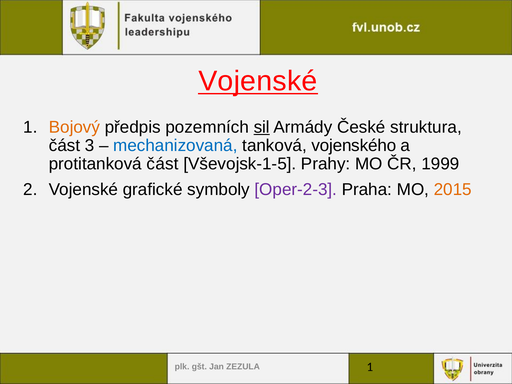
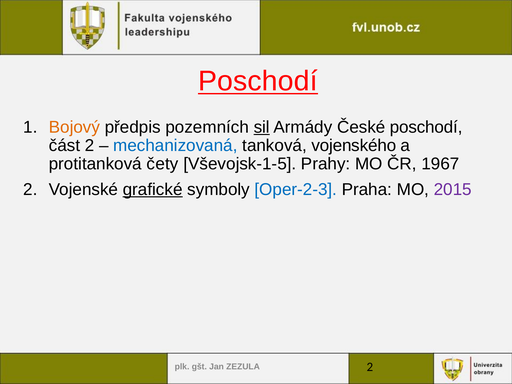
Vojenské: Vojenské -> Poschodí (258, 81)
České struktura: struktura -> poschodí (426, 127)
část 3: 3 -> 2 (90, 146)
protitanková část: část -> čety (163, 164)
1999: 1999 -> 1967 (440, 164)
grafické underline: none -> present (153, 189)
Oper-2-3 colour: purple -> blue (296, 189)
2015 colour: orange -> purple (453, 189)
ZEZULA 1: 1 -> 2 (370, 367)
